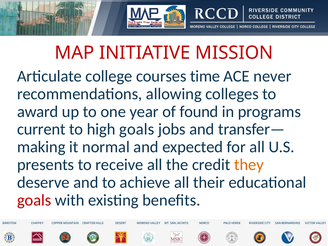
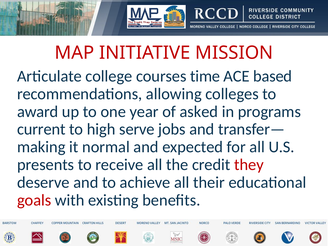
never: never -> based (273, 76)
found: found -> asked (199, 112)
high goals: goals -> serve (137, 129)
they colour: orange -> red (249, 165)
